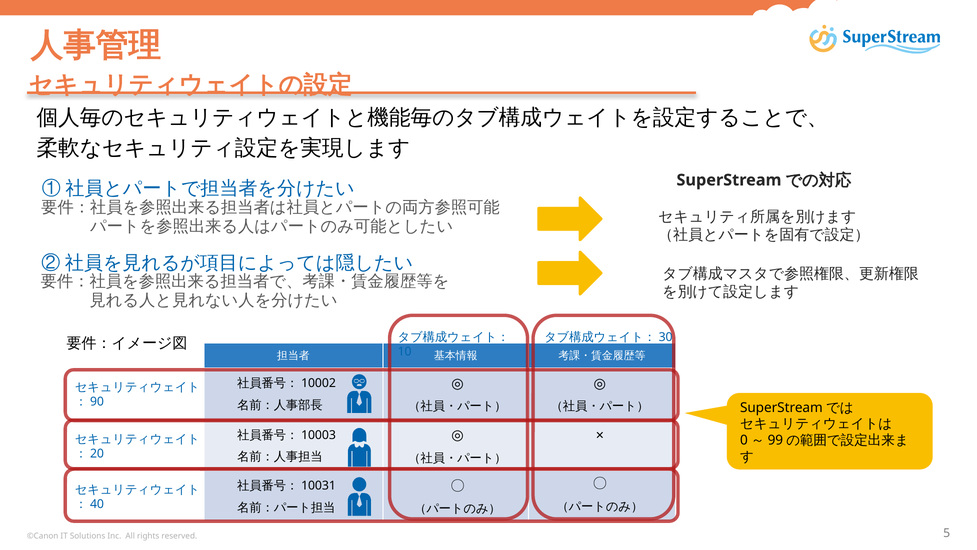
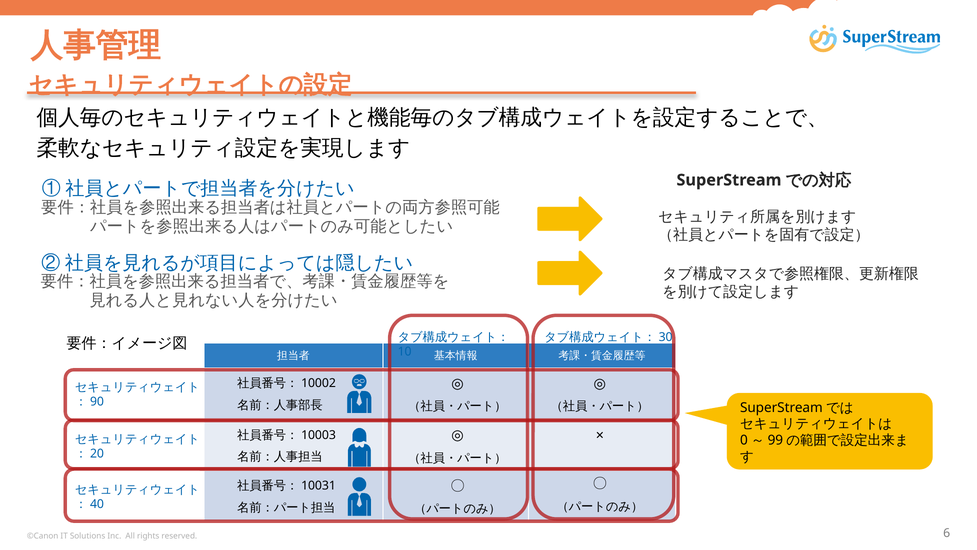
5: 5 -> 6 (947, 533)
